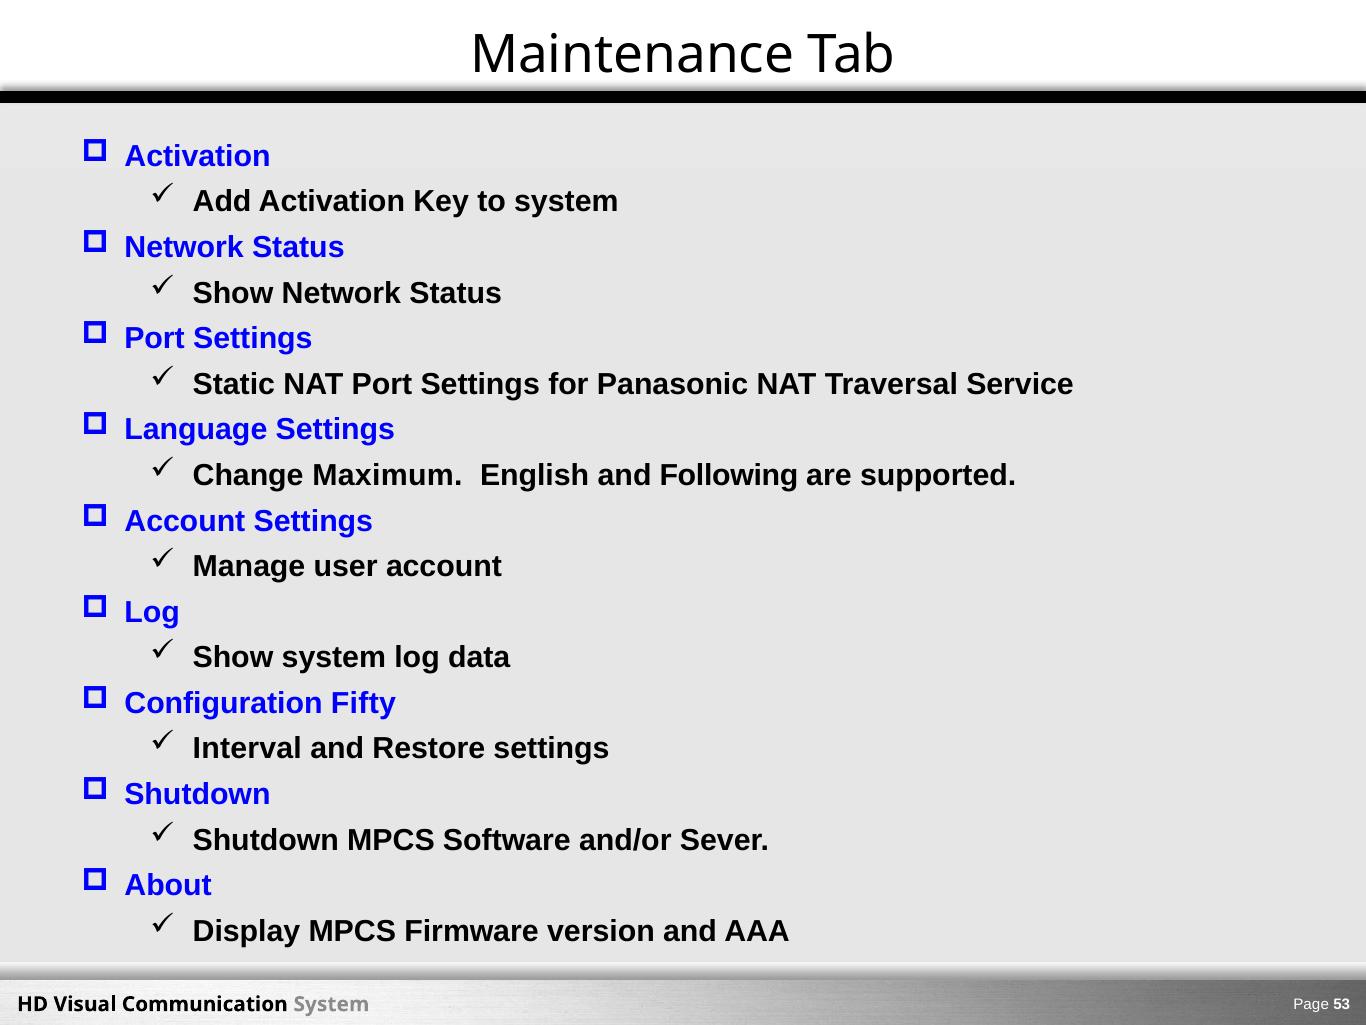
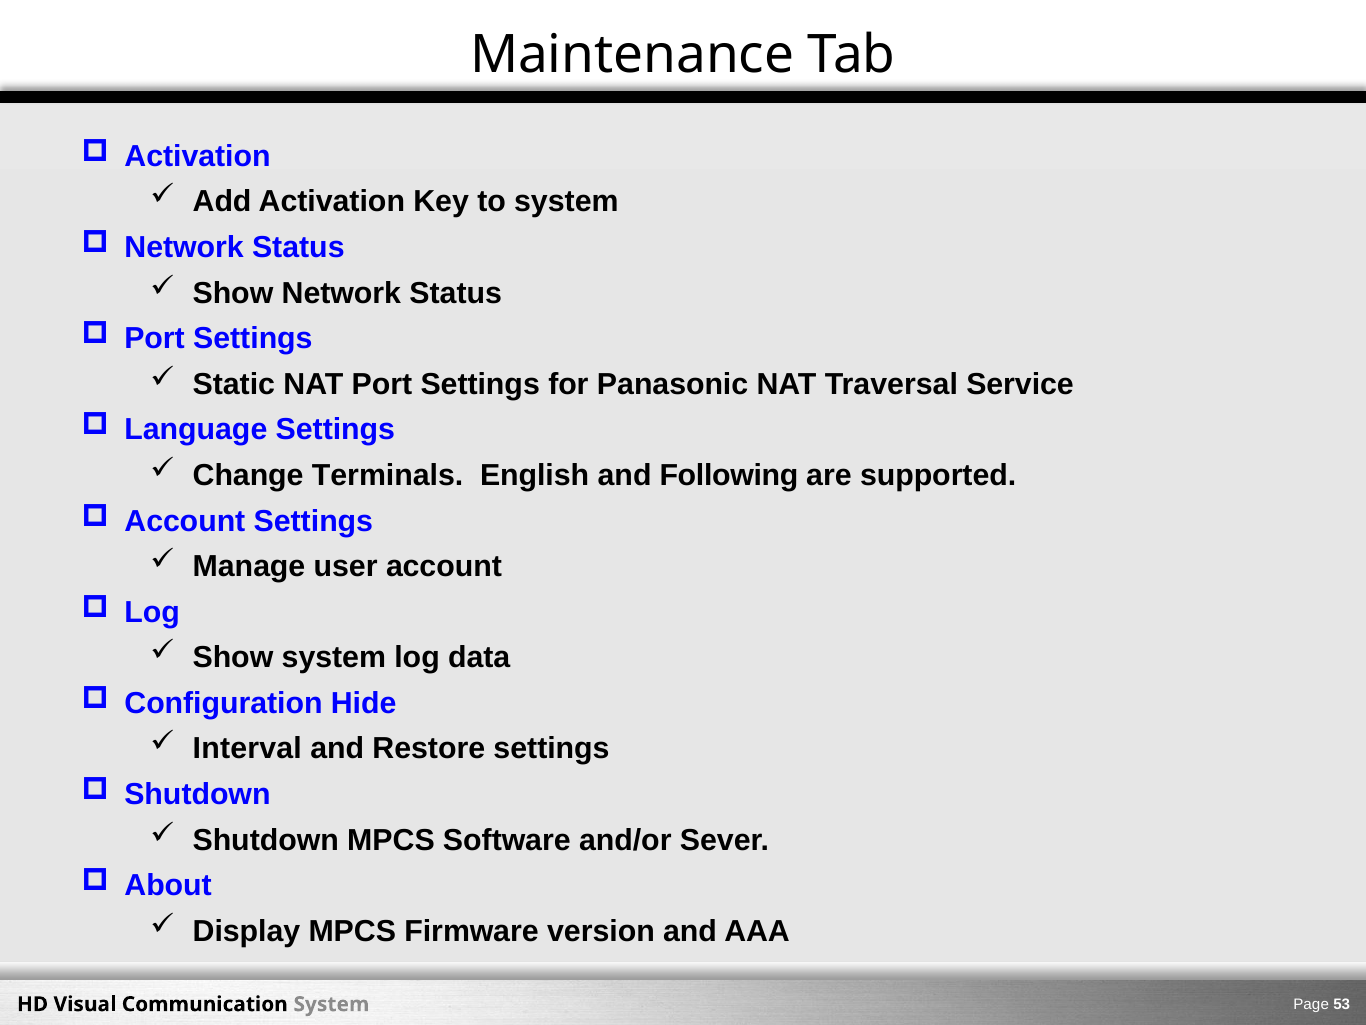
Maximum: Maximum -> Terminals (388, 475)
Fifty: Fifty -> Hide (364, 703)
